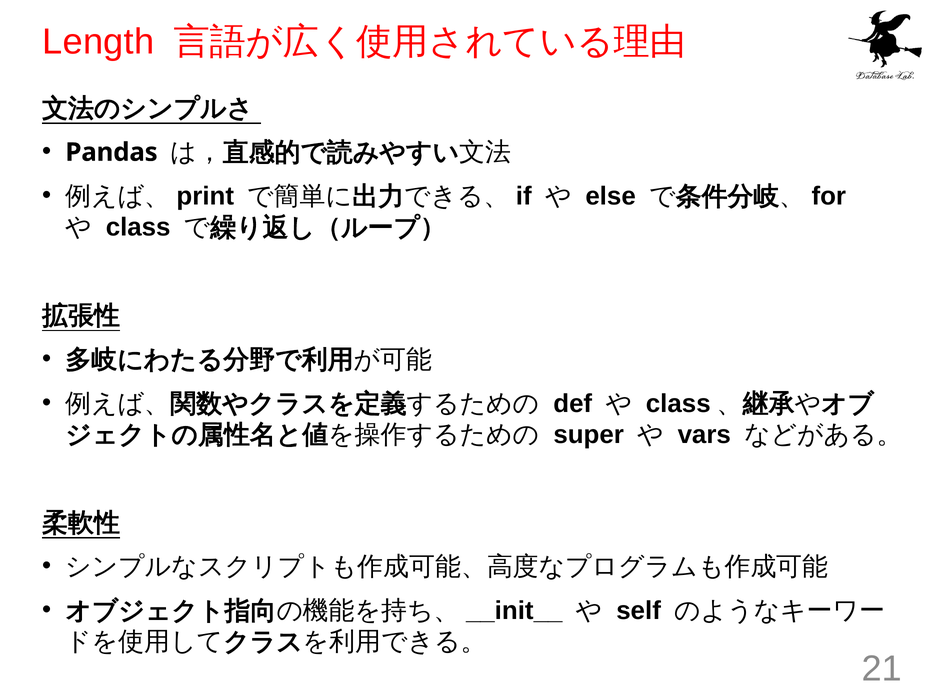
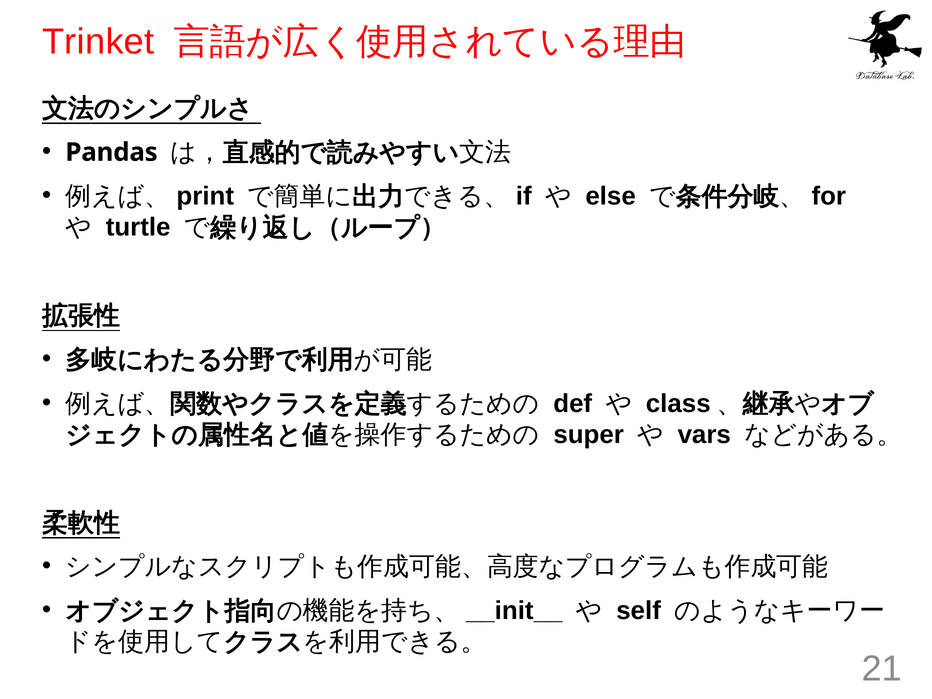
Length: Length -> Trinket (98, 42)
class: class -> turtle (138, 227)
